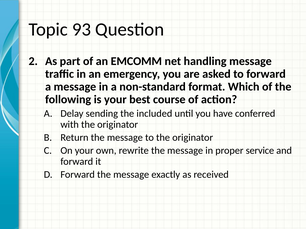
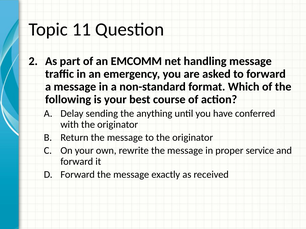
93: 93 -> 11 (82, 29)
included: included -> anything (154, 114)
